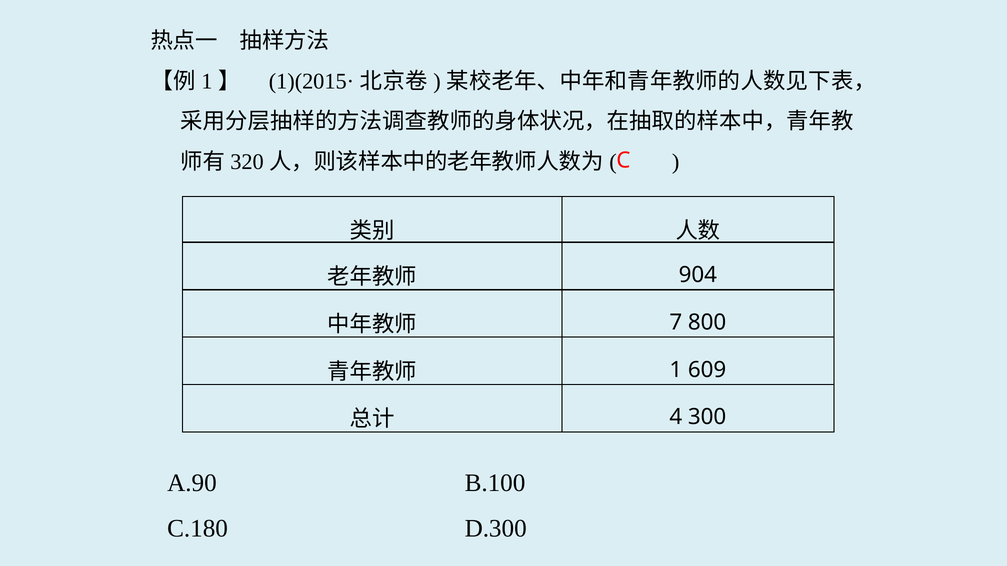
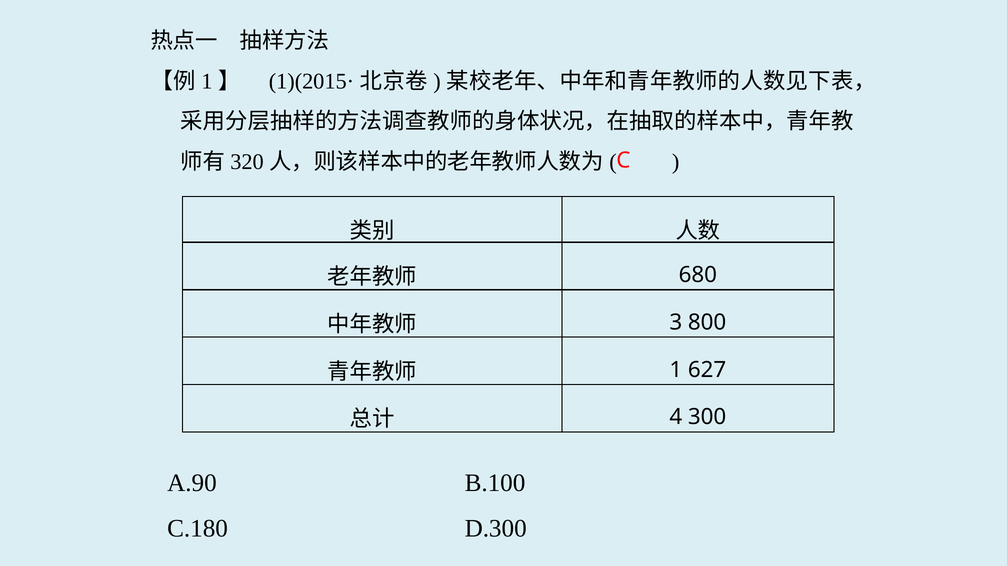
904: 904 -> 680 (698, 275)
7: 7 -> 3 (676, 323)
609: 609 -> 627 (707, 370)
